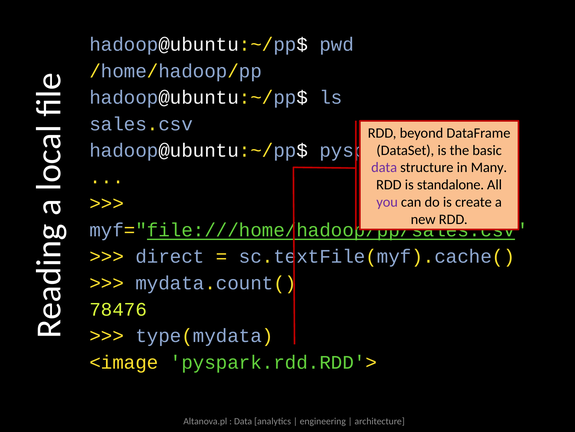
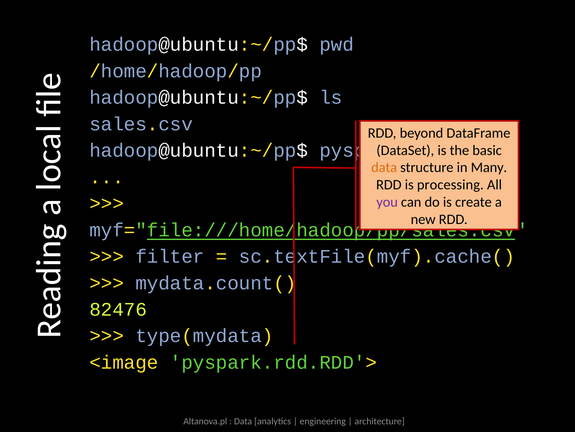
data colour: purple -> orange (384, 167)
standalone: standalone -> processing (450, 185)
direct: direct -> filter (170, 256)
78476: 78476 -> 82476 (118, 309)
